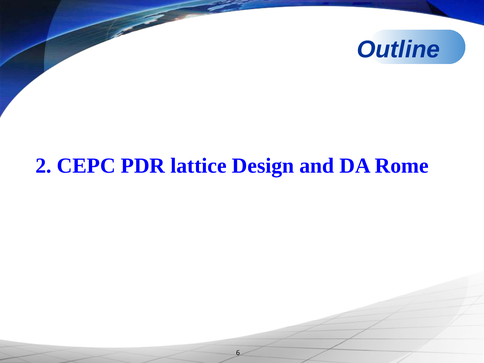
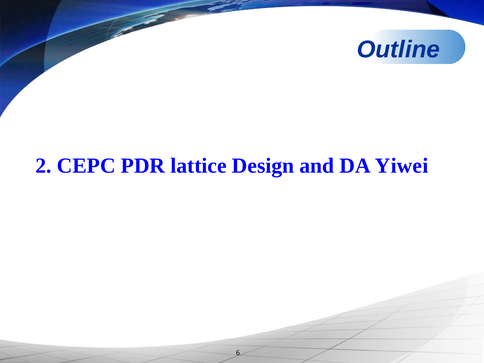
Rome: Rome -> Yiwei (402, 166)
